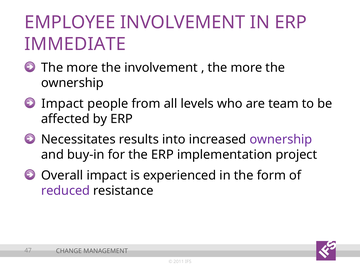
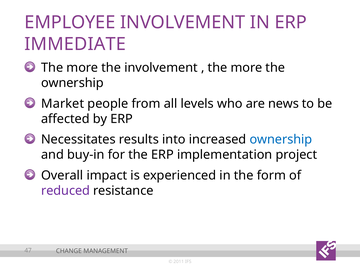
Impact: Impact -> Market (63, 104)
team: team -> news (284, 104)
ownership colour: purple -> blue (281, 140)
